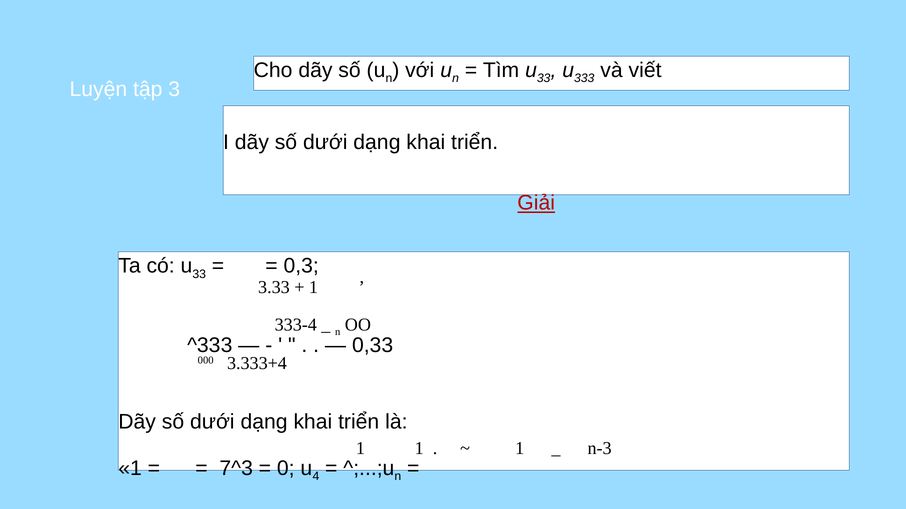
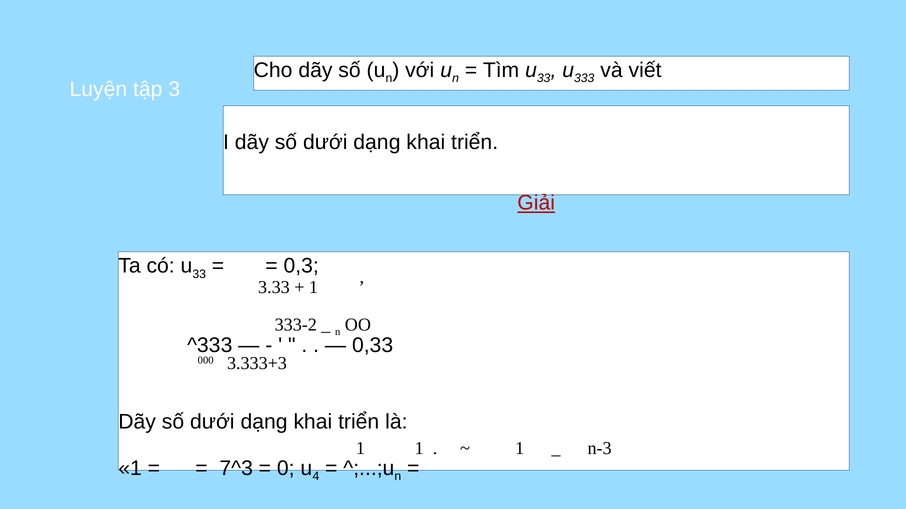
333-4: 333-4 -> 333-2 (296, 325)
3.333+4: 3.333+4 -> 3.333+3 (257, 364)
